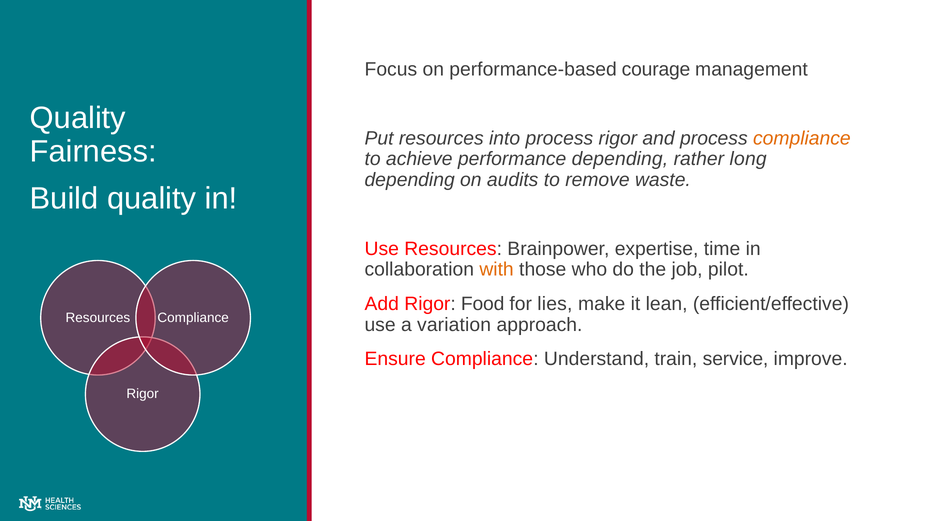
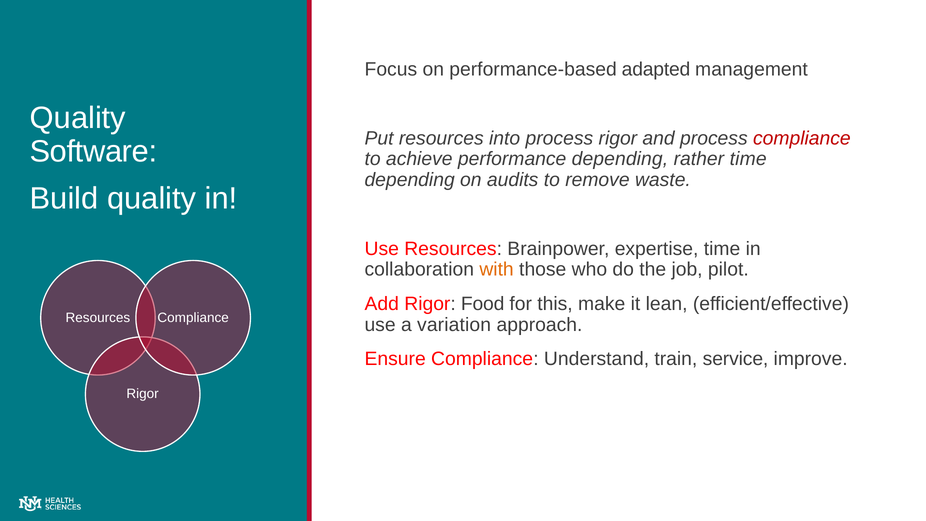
courage: courage -> adapted (656, 69)
compliance colour: orange -> red (802, 138)
Fairness: Fairness -> Software (93, 152)
rather long: long -> time (748, 159)
lies: lies -> this (555, 304)
